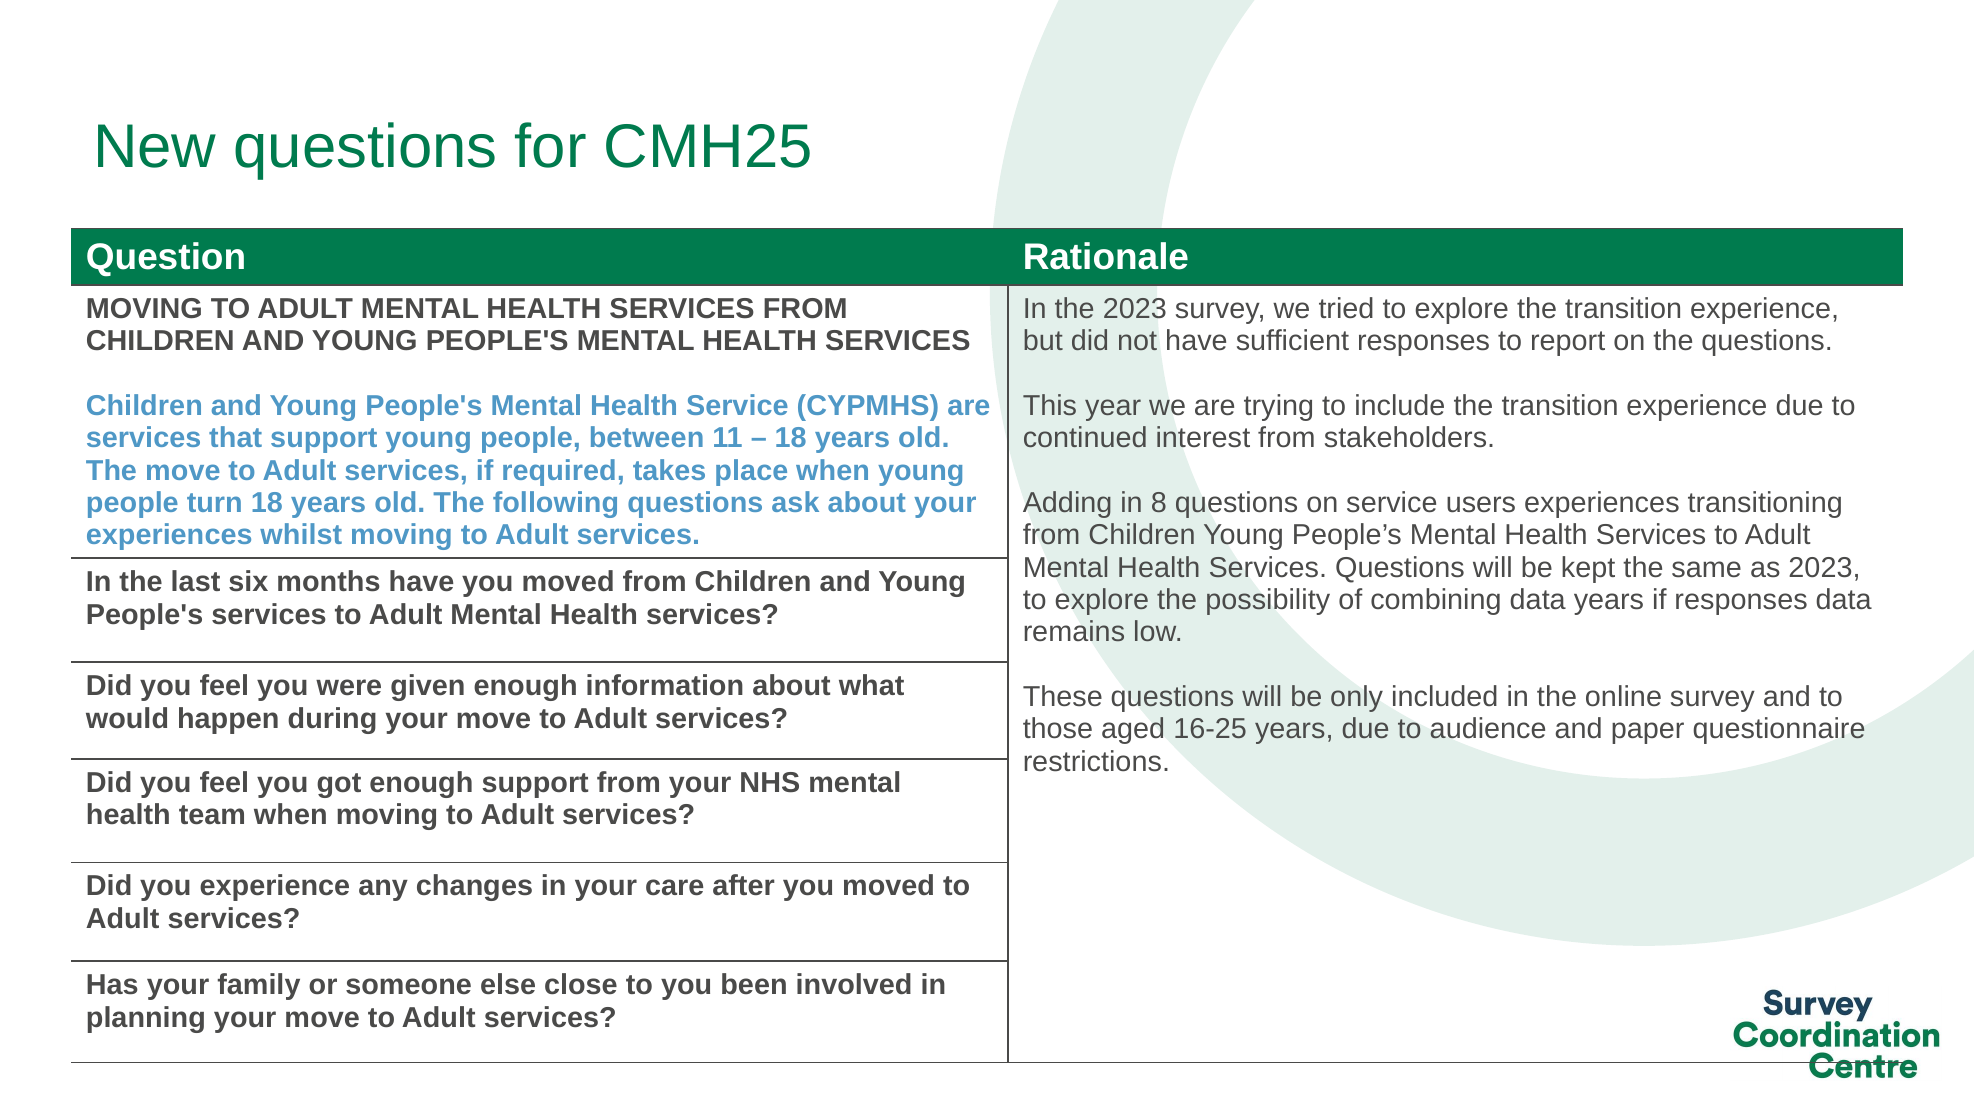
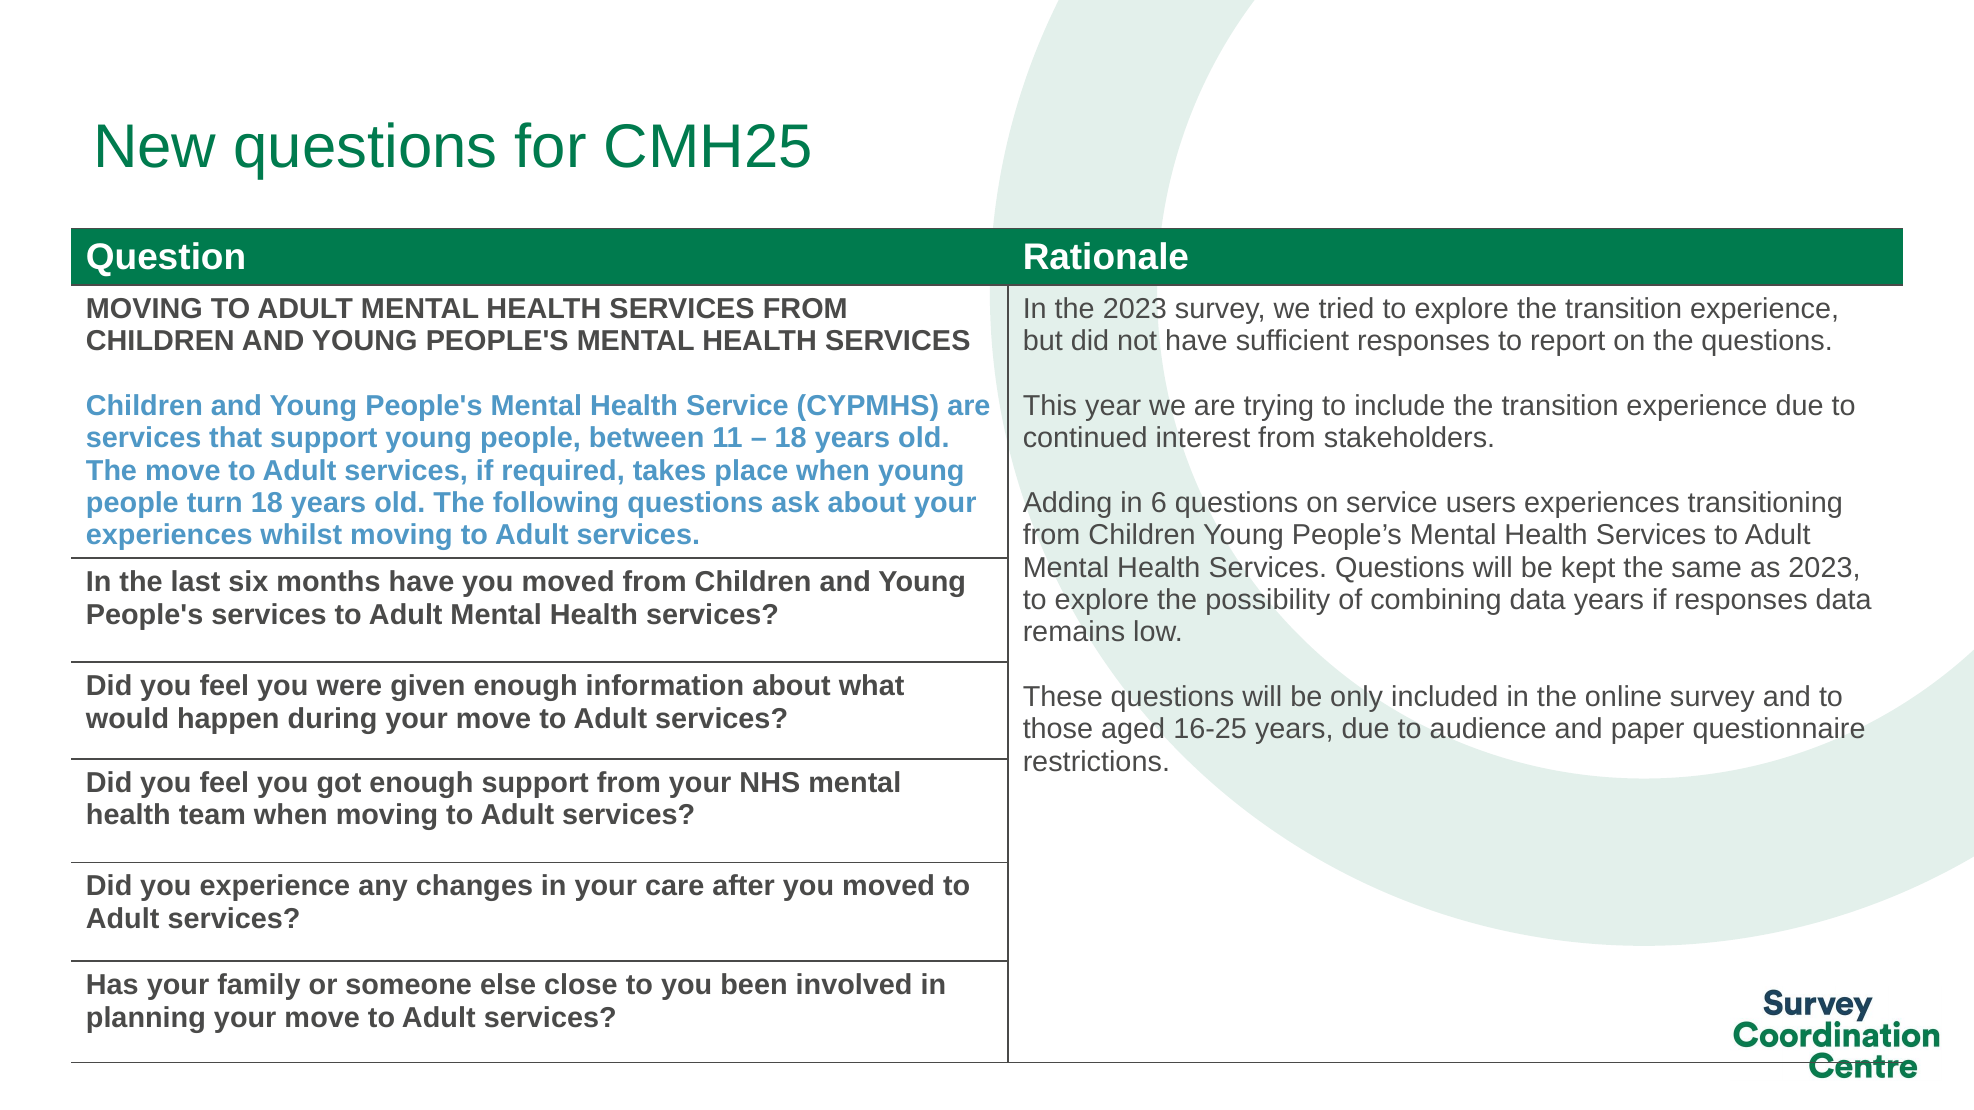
8: 8 -> 6 (1159, 503)
